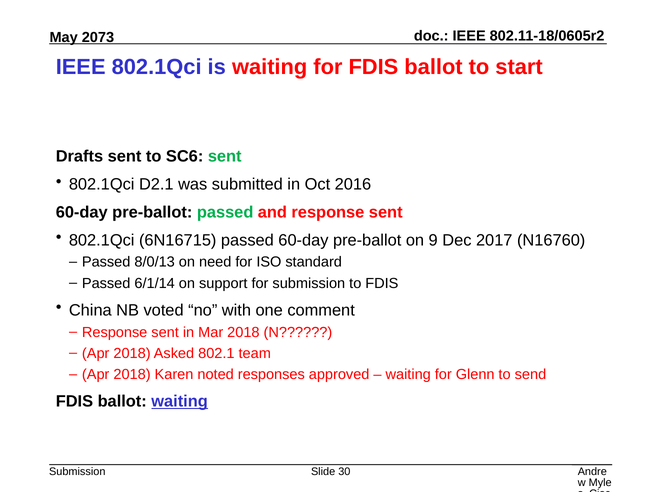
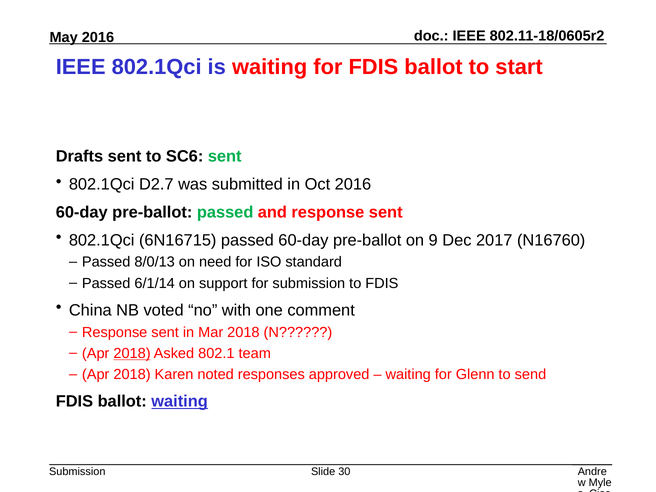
2073: 2073 -> 2016 (98, 37)
D2.1: D2.1 -> D2.7 (156, 184)
2018 underline: none -> present (132, 353)
